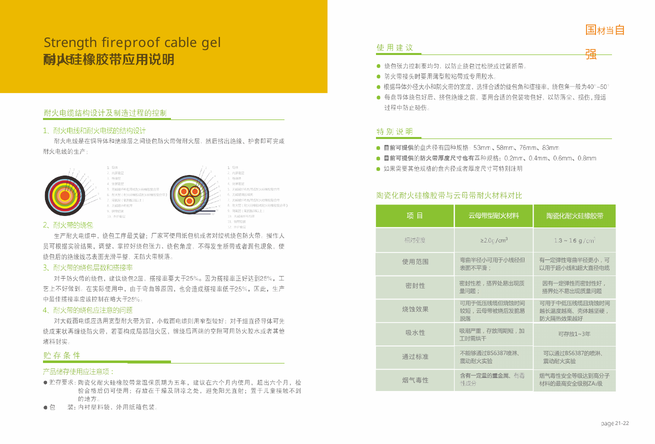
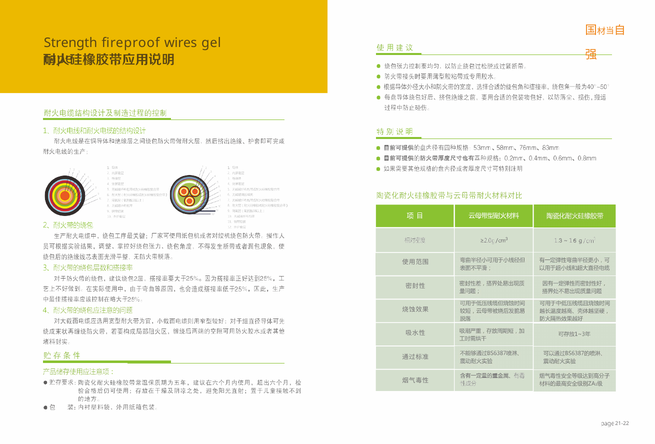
cable: cable -> wires (181, 43)
